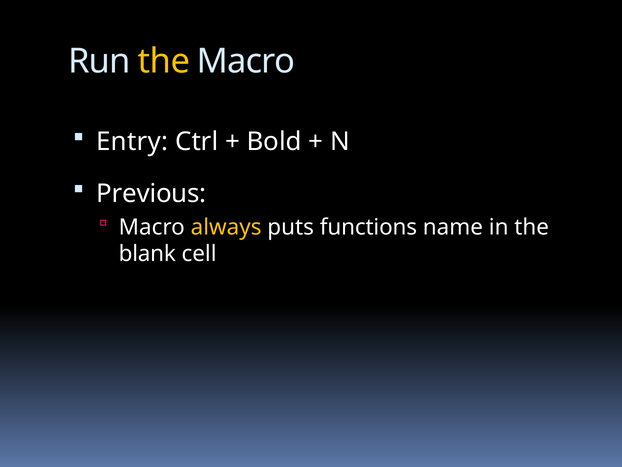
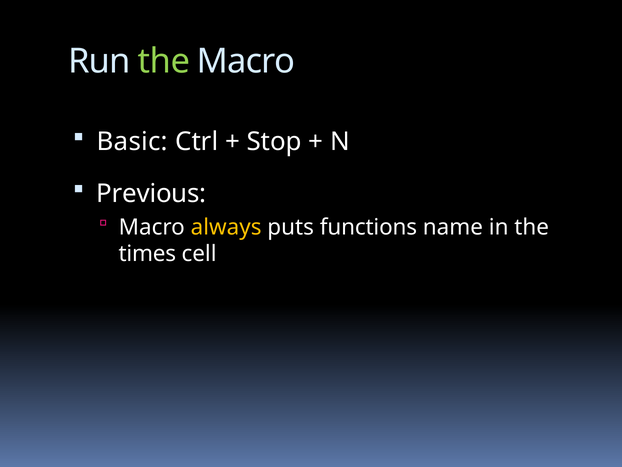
the colour: yellow -> light green (164, 61)
Entry: Entry -> Basic (132, 142)
Bold: Bold -> Stop (274, 142)
blank: blank -> times (147, 254)
